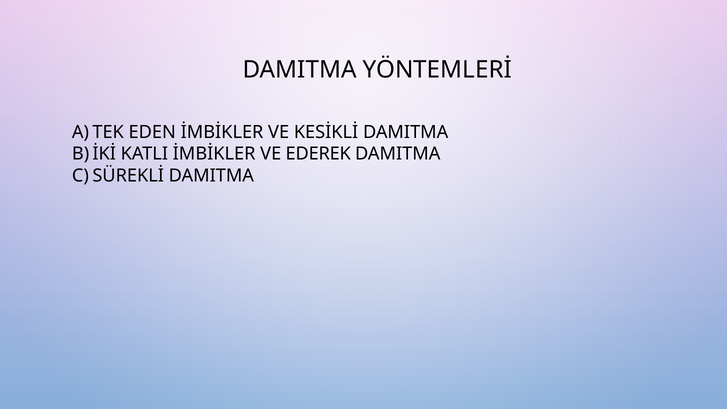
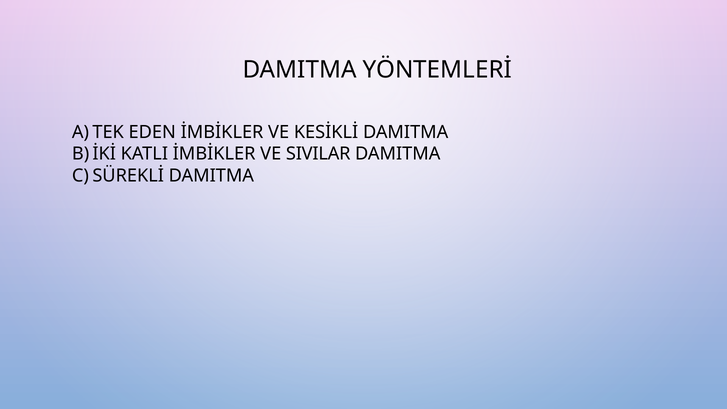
EDEREK: EDEREK -> SIVILAR (318, 154)
